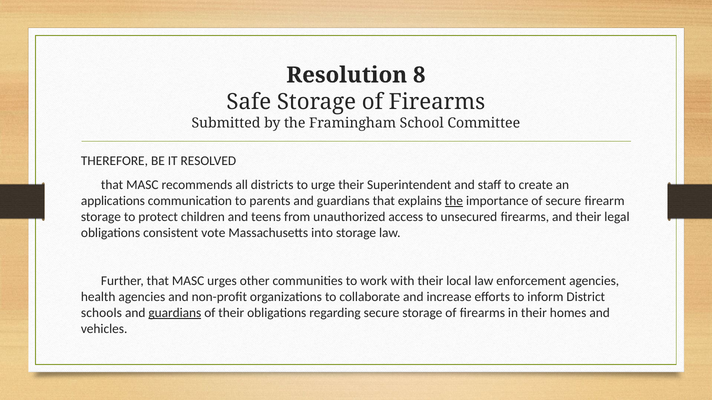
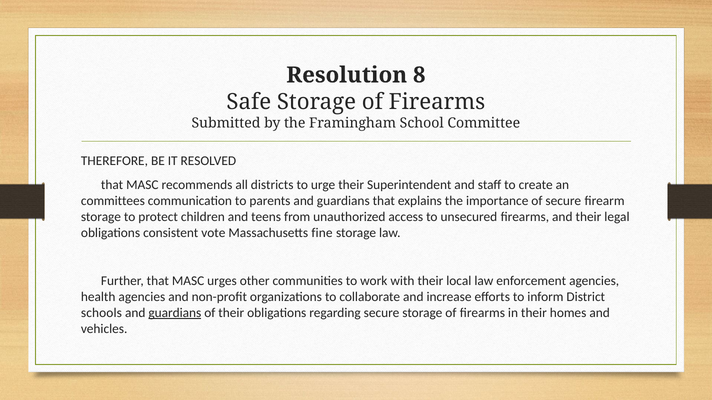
applications: applications -> committees (113, 201)
the underline: present -> none (454, 201)
into: into -> fine (322, 233)
